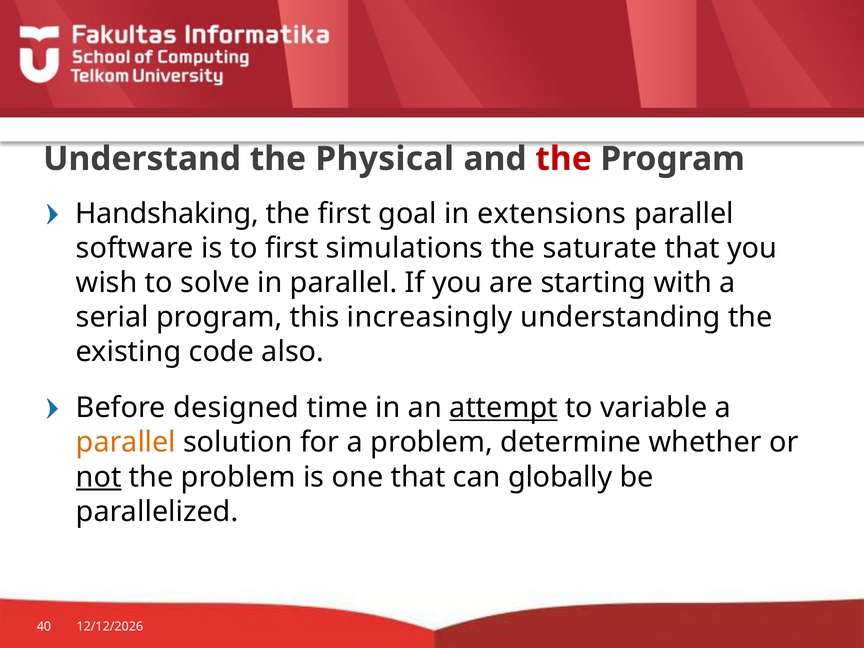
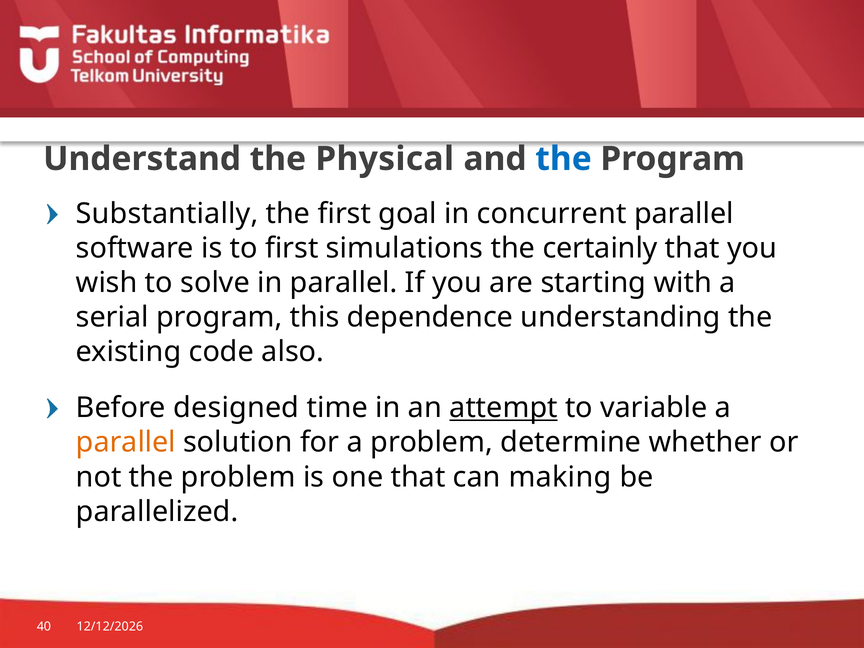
the colour: red -> blue (564, 159)
Handshaking: Handshaking -> Substantially (167, 213)
extensions: extensions -> concurrent (552, 213)
saturate: saturate -> certainly (600, 248)
increasingly: increasingly -> dependence (430, 317)
not underline: present -> none (99, 477)
globally: globally -> making (560, 477)
